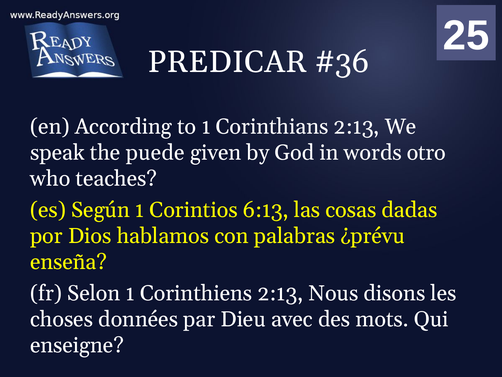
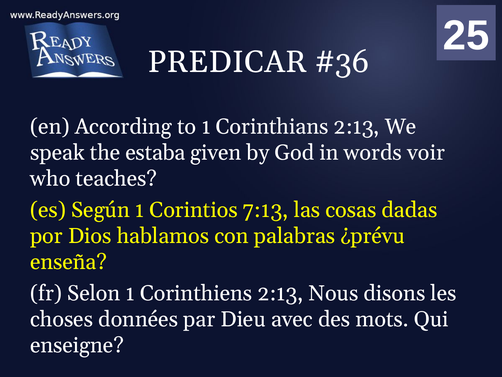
puede: puede -> estaba (155, 152)
otro: otro -> voir (426, 152)
6:13: 6:13 -> 7:13 (266, 210)
